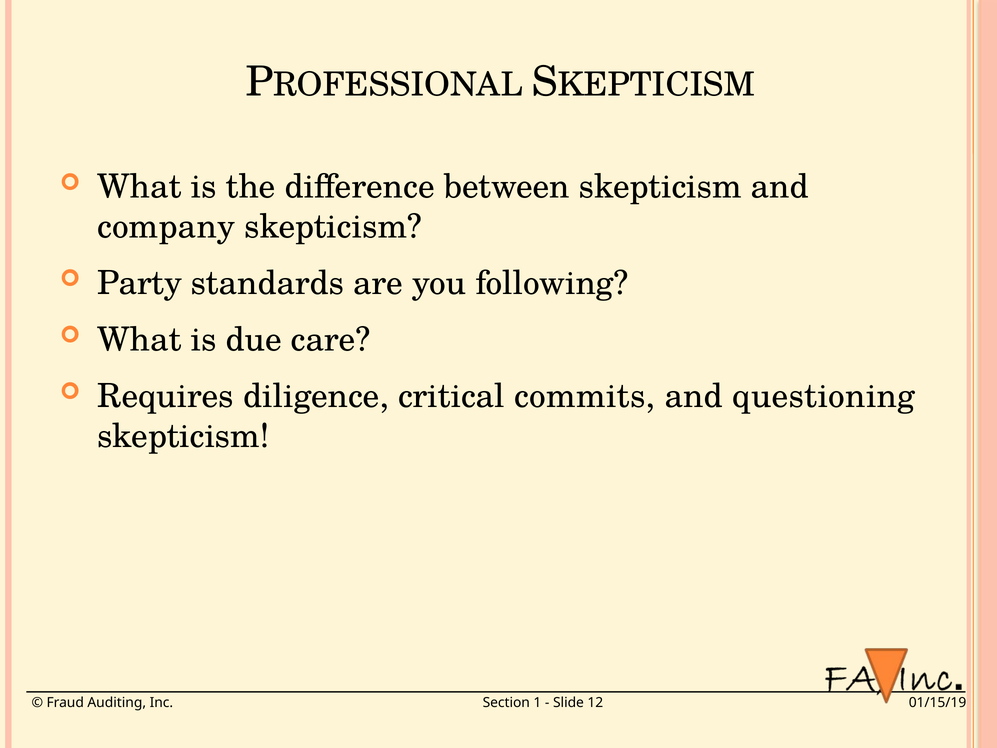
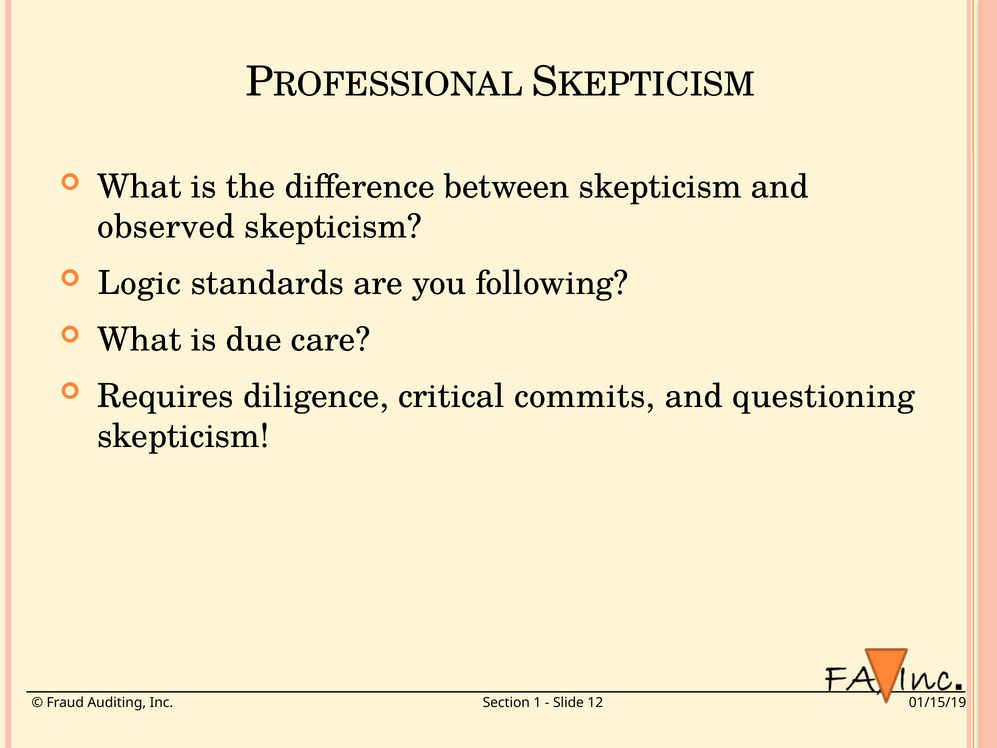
company: company -> observed (166, 227)
Party: Party -> Logic (139, 283)
